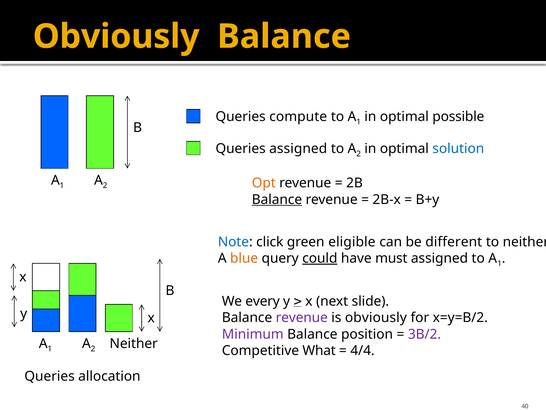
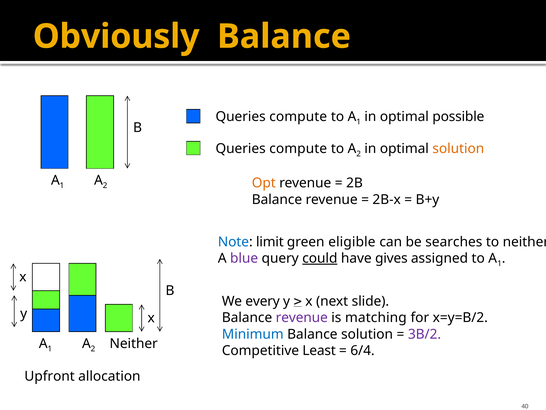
assigned: assigned -> compute (298, 148)
solution colour: blue -> orange (458, 148)
Balance underline: present -> none (277, 199)
click: click -> limit (270, 242)
different: different -> searches (454, 242)
blue colour: orange -> purple (244, 258)
must: must -> gives (391, 258)
is obviously: obviously -> matching (376, 317)
Minimum colour: purple -> blue (253, 334)
Balance position: position -> solution (367, 334)
What: What -> Least (319, 350)
4/4: 4/4 -> 6/4 (362, 350)
Queries: Queries -> Upfront (50, 376)
